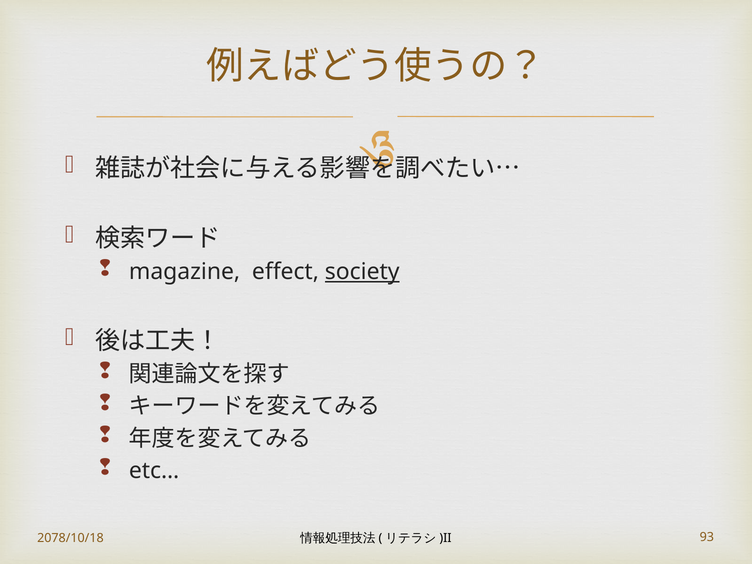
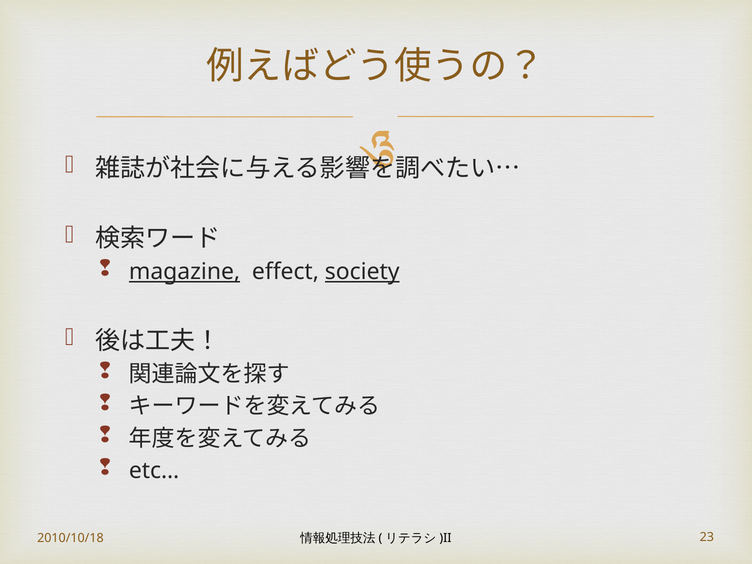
magazine underline: none -> present (185, 272)
2078/10/18: 2078/10/18 -> 2010/10/18 (70, 538)
93: 93 -> 23 (707, 537)
